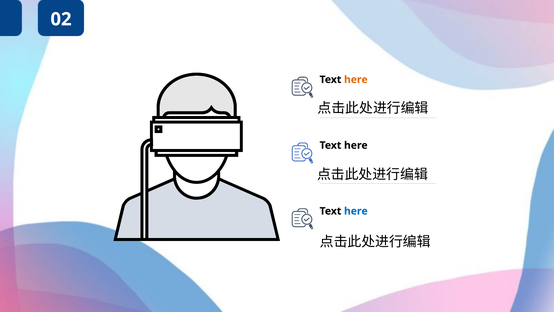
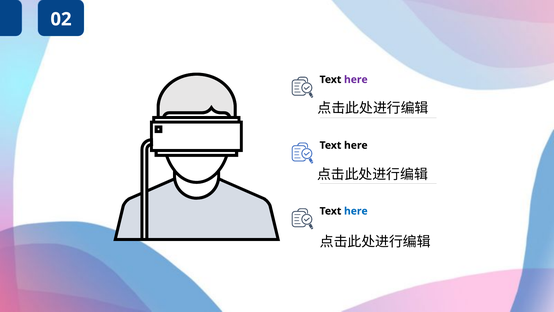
here colour: orange -> purple (356, 79)
